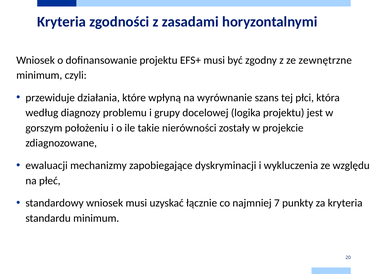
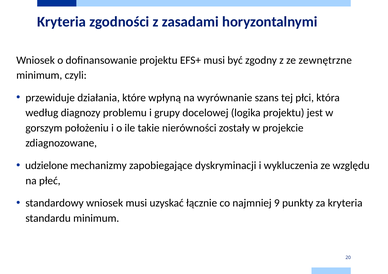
ewaluacji: ewaluacji -> udzielone (47, 166)
7: 7 -> 9 (277, 203)
